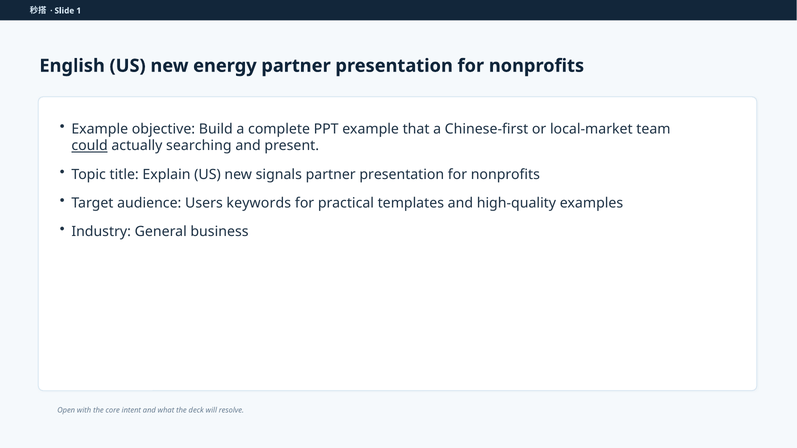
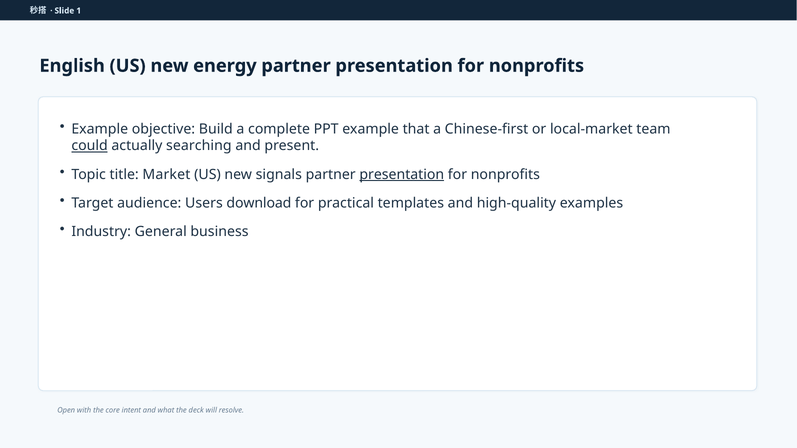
Explain: Explain -> Market (166, 174)
presentation underline: none -> present (402, 174)
keywords: keywords -> download (259, 203)
